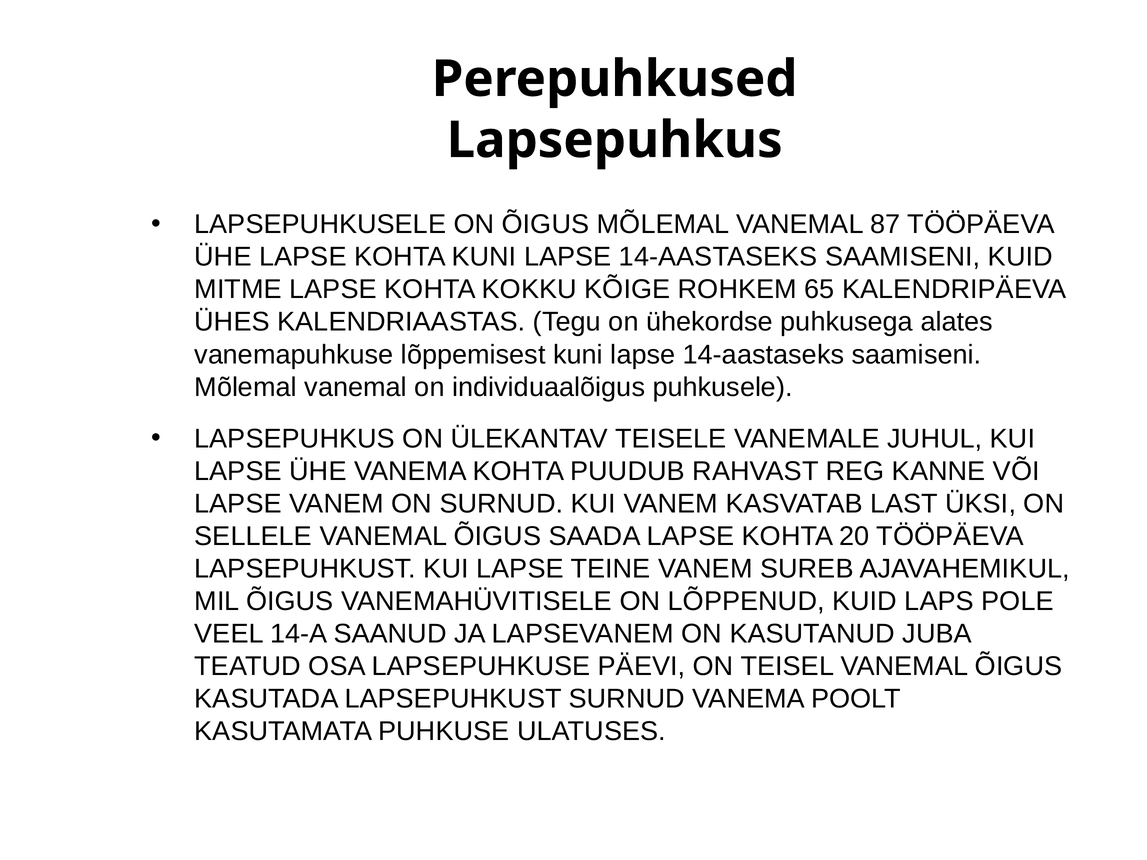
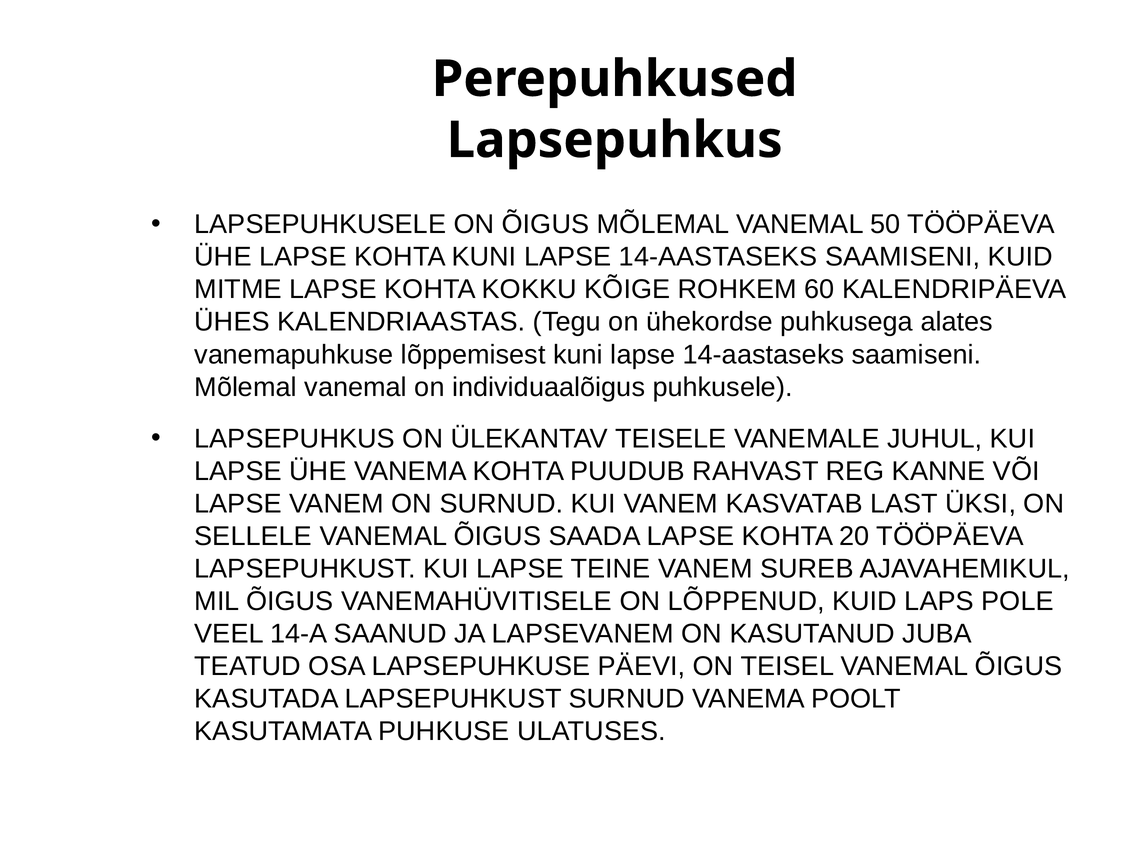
87: 87 -> 50 (885, 225)
65: 65 -> 60 (819, 290)
